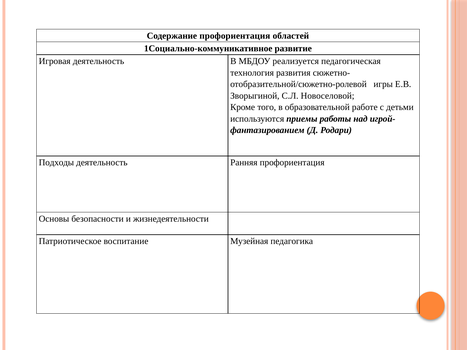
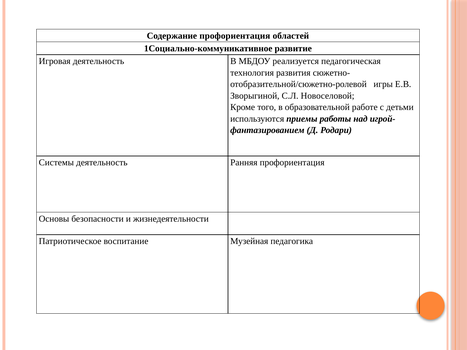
Подходы: Подходы -> Системы (56, 163)
